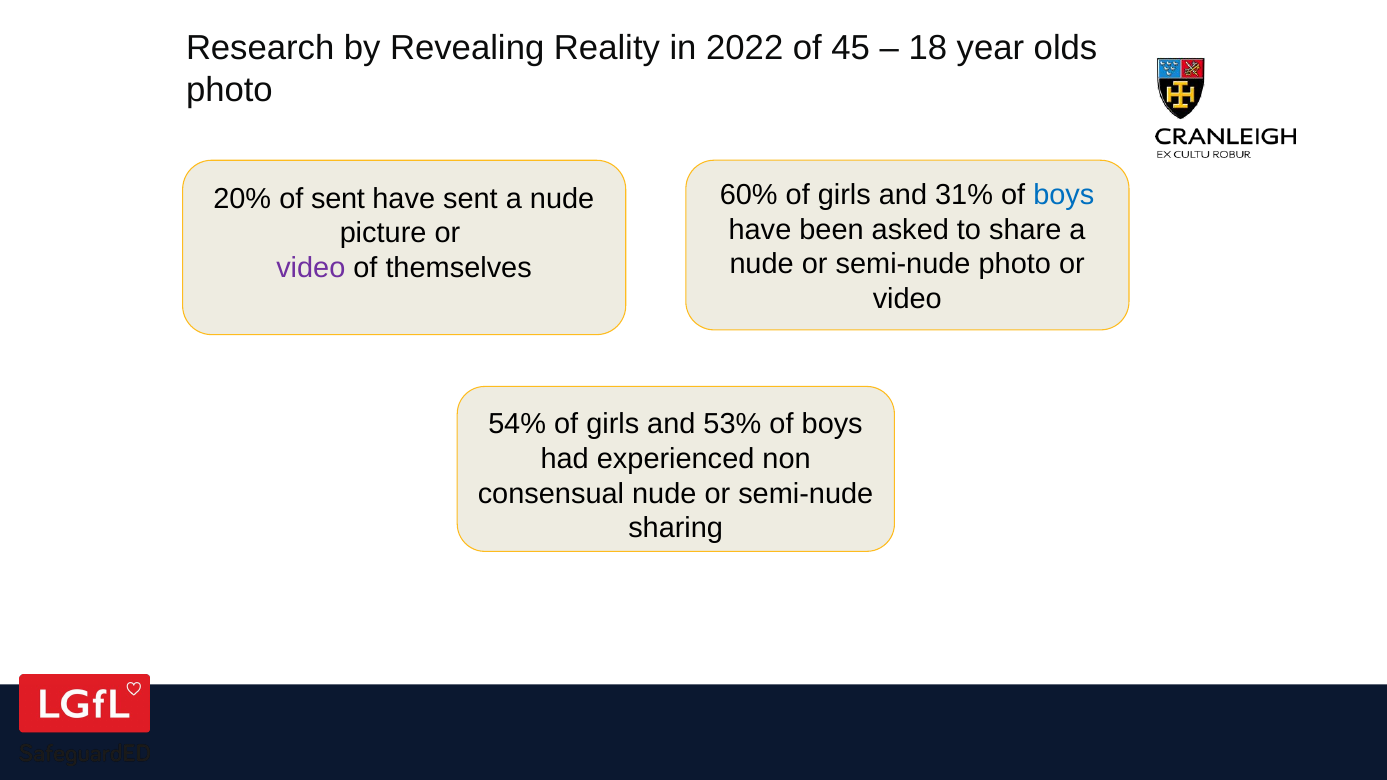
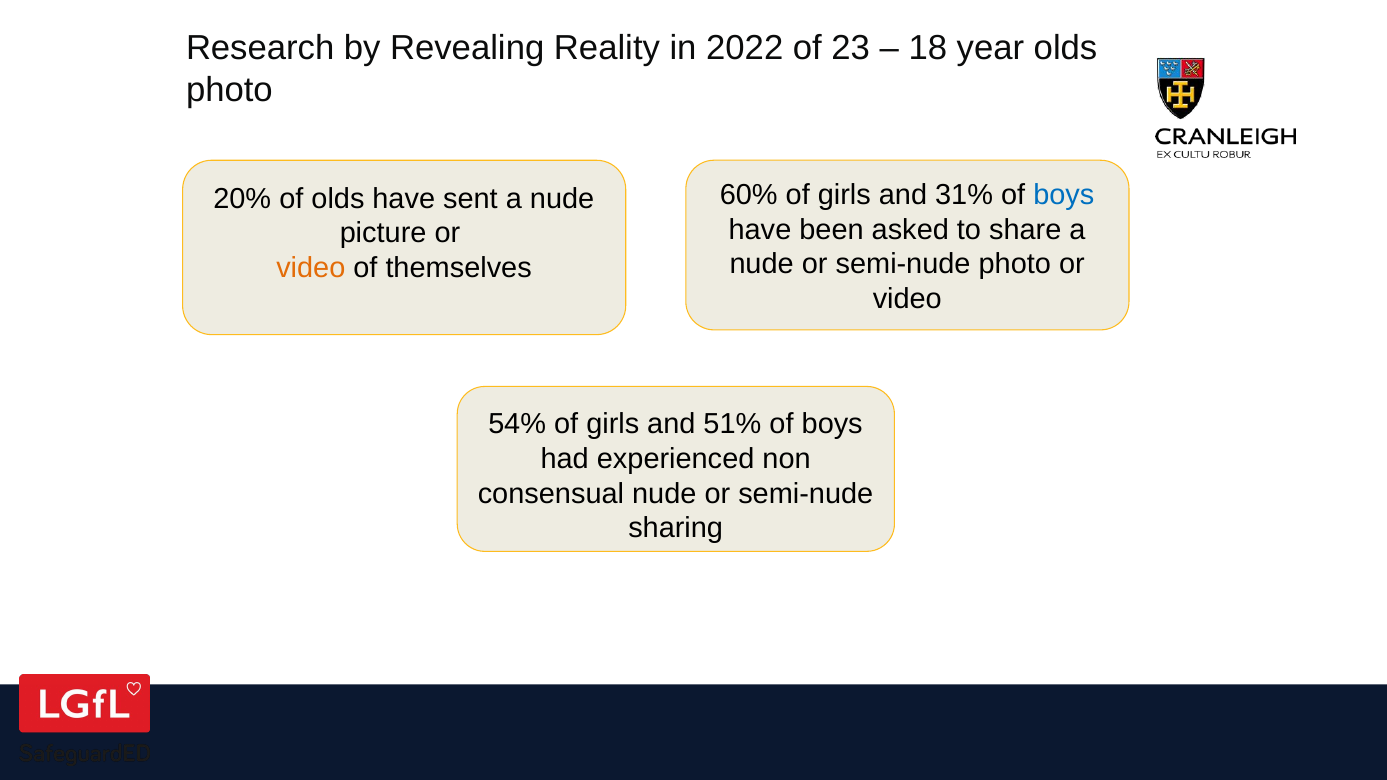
45: 45 -> 23 (851, 48)
of sent: sent -> olds (338, 199)
video colour: purple -> orange (311, 268)
53%: 53% -> 51% (732, 424)
